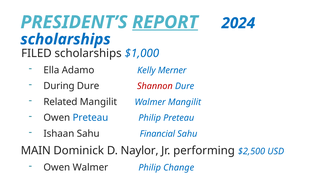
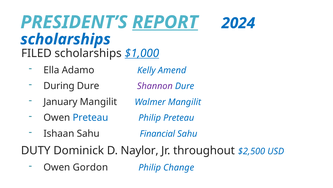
$1,000 underline: none -> present (142, 53)
Merner: Merner -> Amend (172, 70)
Shannon colour: red -> purple (155, 86)
Related: Related -> January (60, 102)
MAIN: MAIN -> DUTY (36, 150)
performing: performing -> throughout (204, 150)
Owen Walmer: Walmer -> Gordon (90, 167)
